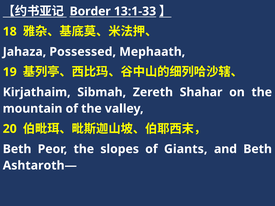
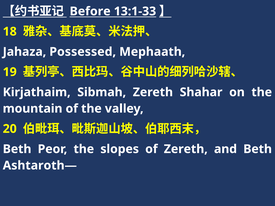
Border: Border -> Before (90, 11)
of Giants: Giants -> Zereth (186, 149)
